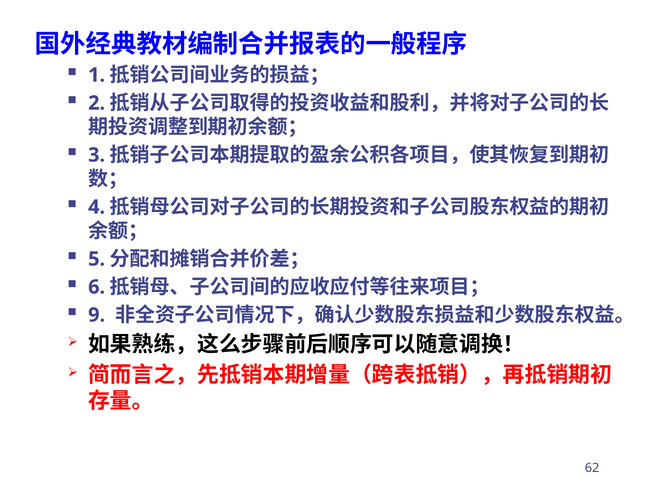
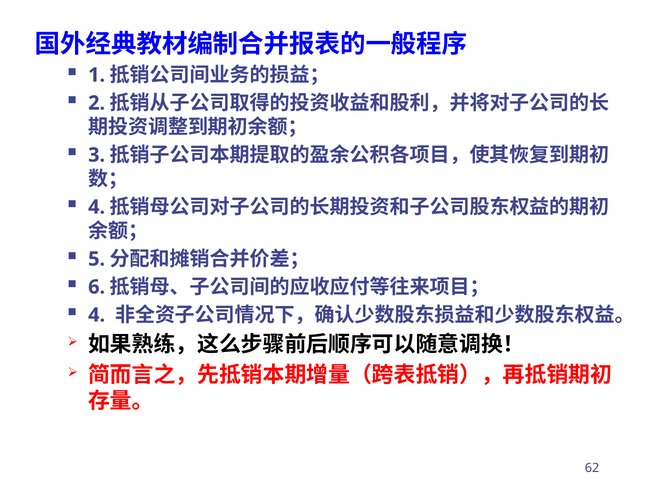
9: 9 -> 4 (97, 315)
